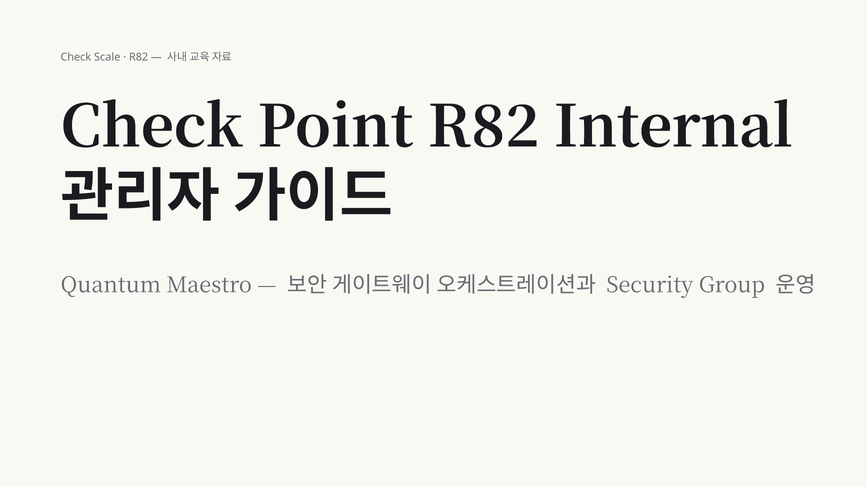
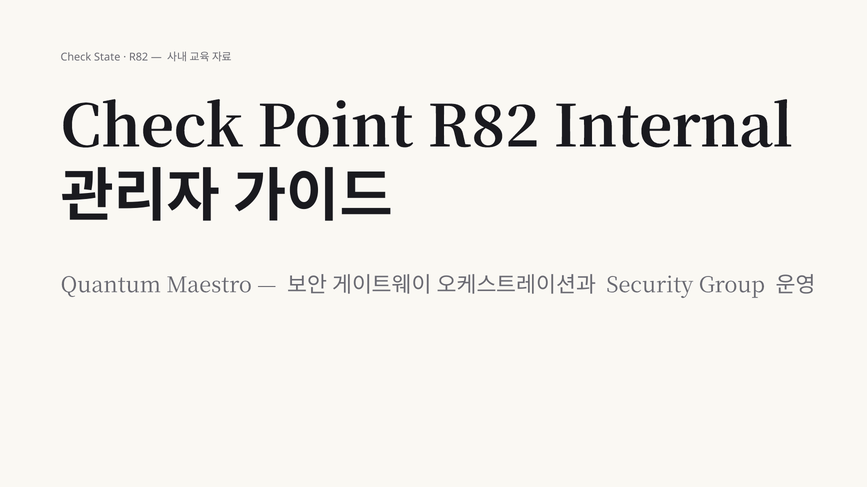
Scale: Scale -> State (107, 57)
